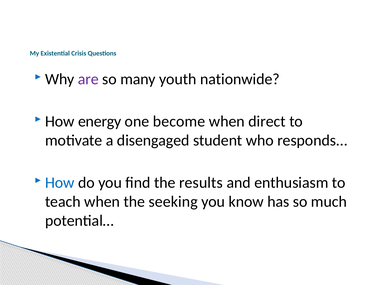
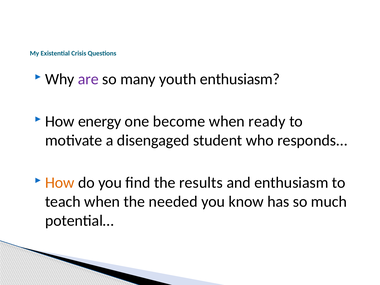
youth nationwide: nationwide -> enthusiasm (240, 79)
direct: direct -> ready (267, 121)
How colour: blue -> orange (60, 183)
seeking: seeking -> needed (173, 202)
